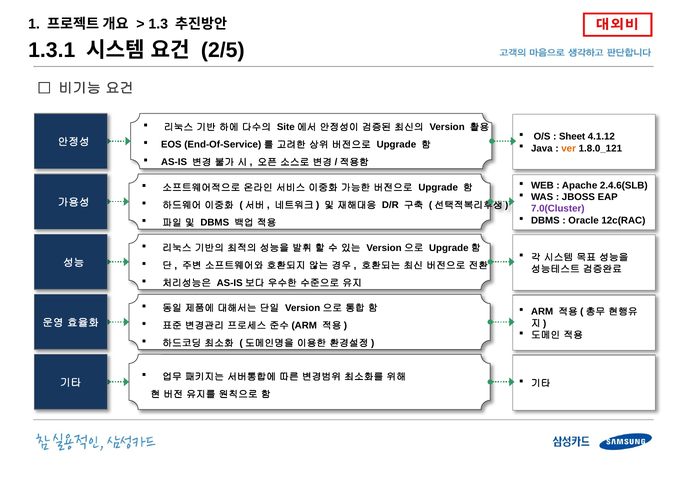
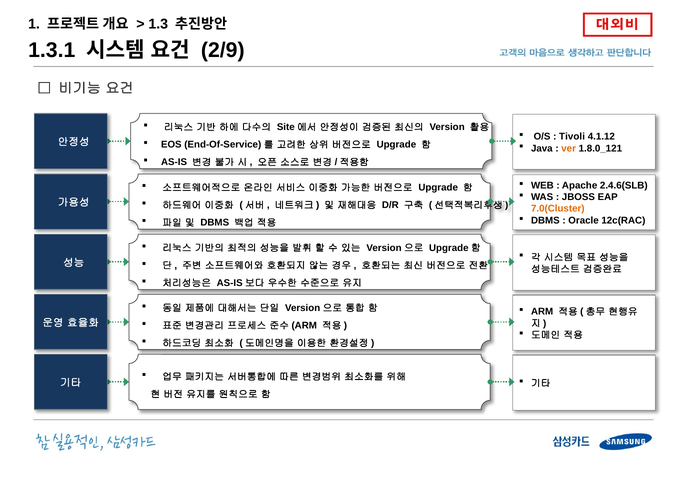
2/5: 2/5 -> 2/9 (223, 50)
Sheet: Sheet -> Tivoli (572, 137)
7.0(Cluster colour: purple -> orange (558, 209)
